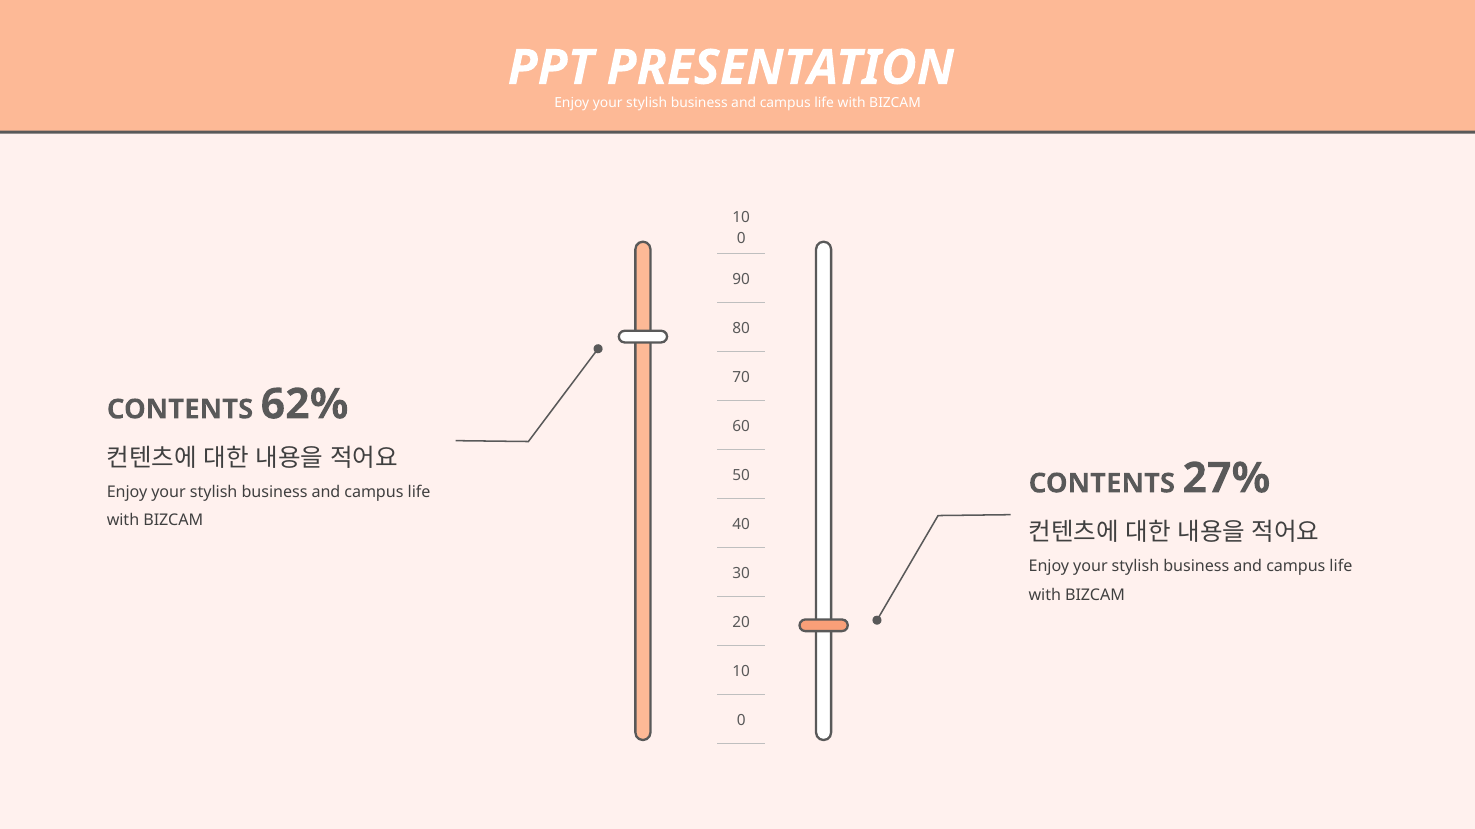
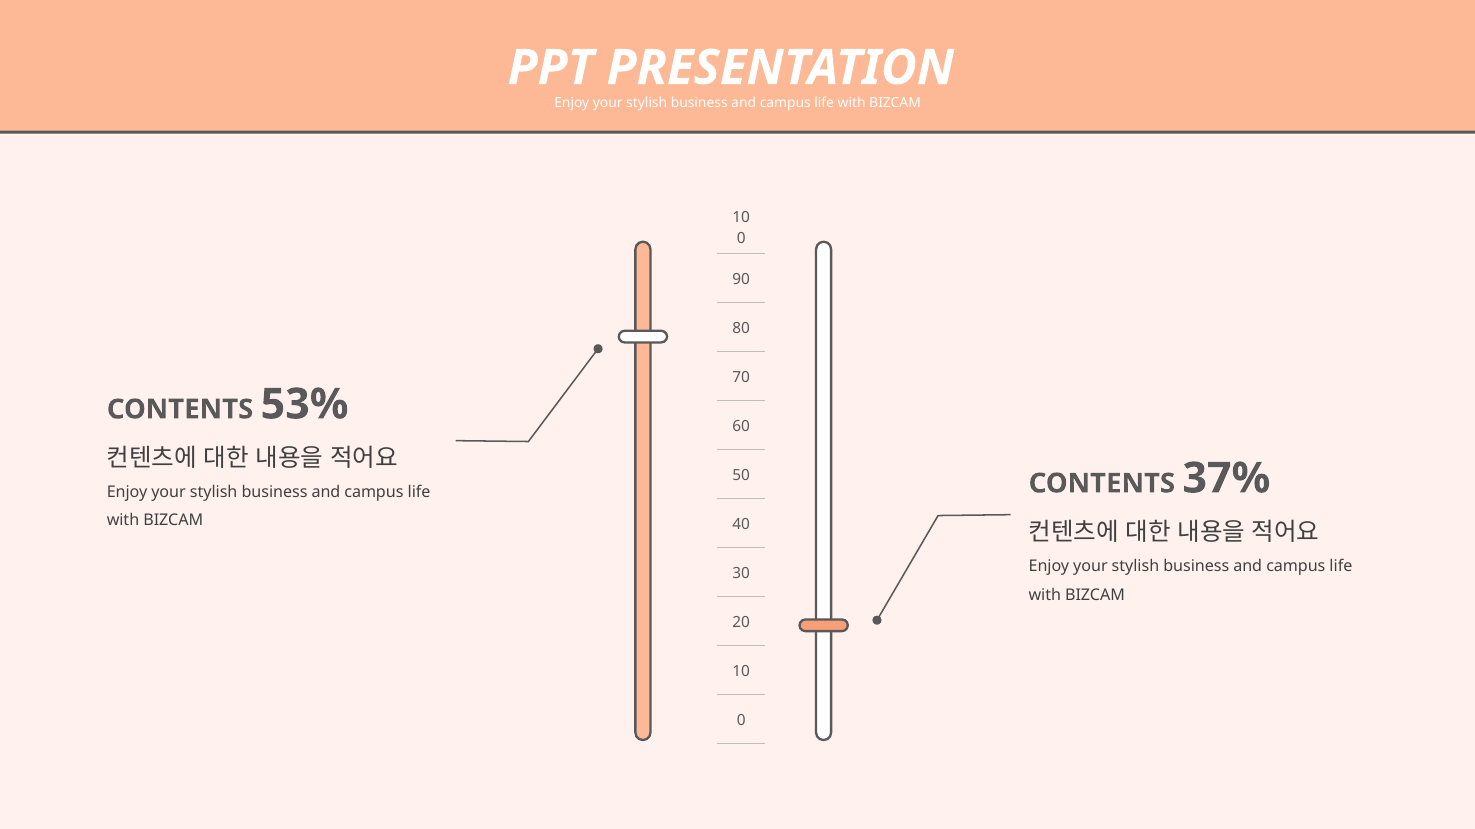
62%: 62% -> 53% (305, 405)
27%: 27% -> 37% (1226, 479)
